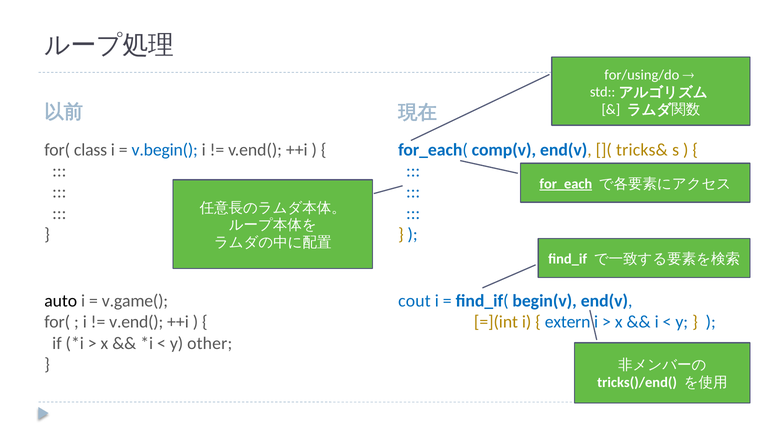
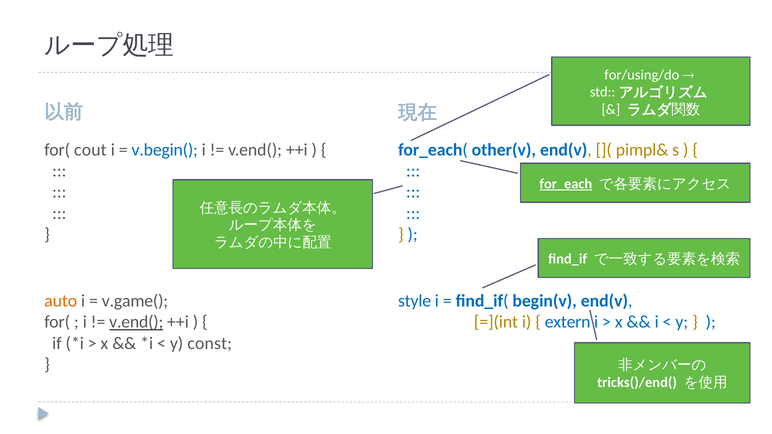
class: class -> cout (90, 150)
comp(v: comp(v -> other(v (504, 150)
tricks&: tricks& -> pimpl& (642, 150)
auto colour: black -> orange (61, 301)
cout: cout -> style (415, 301)
v.end( underline: none -> present (136, 322)
other: other -> const (210, 344)
